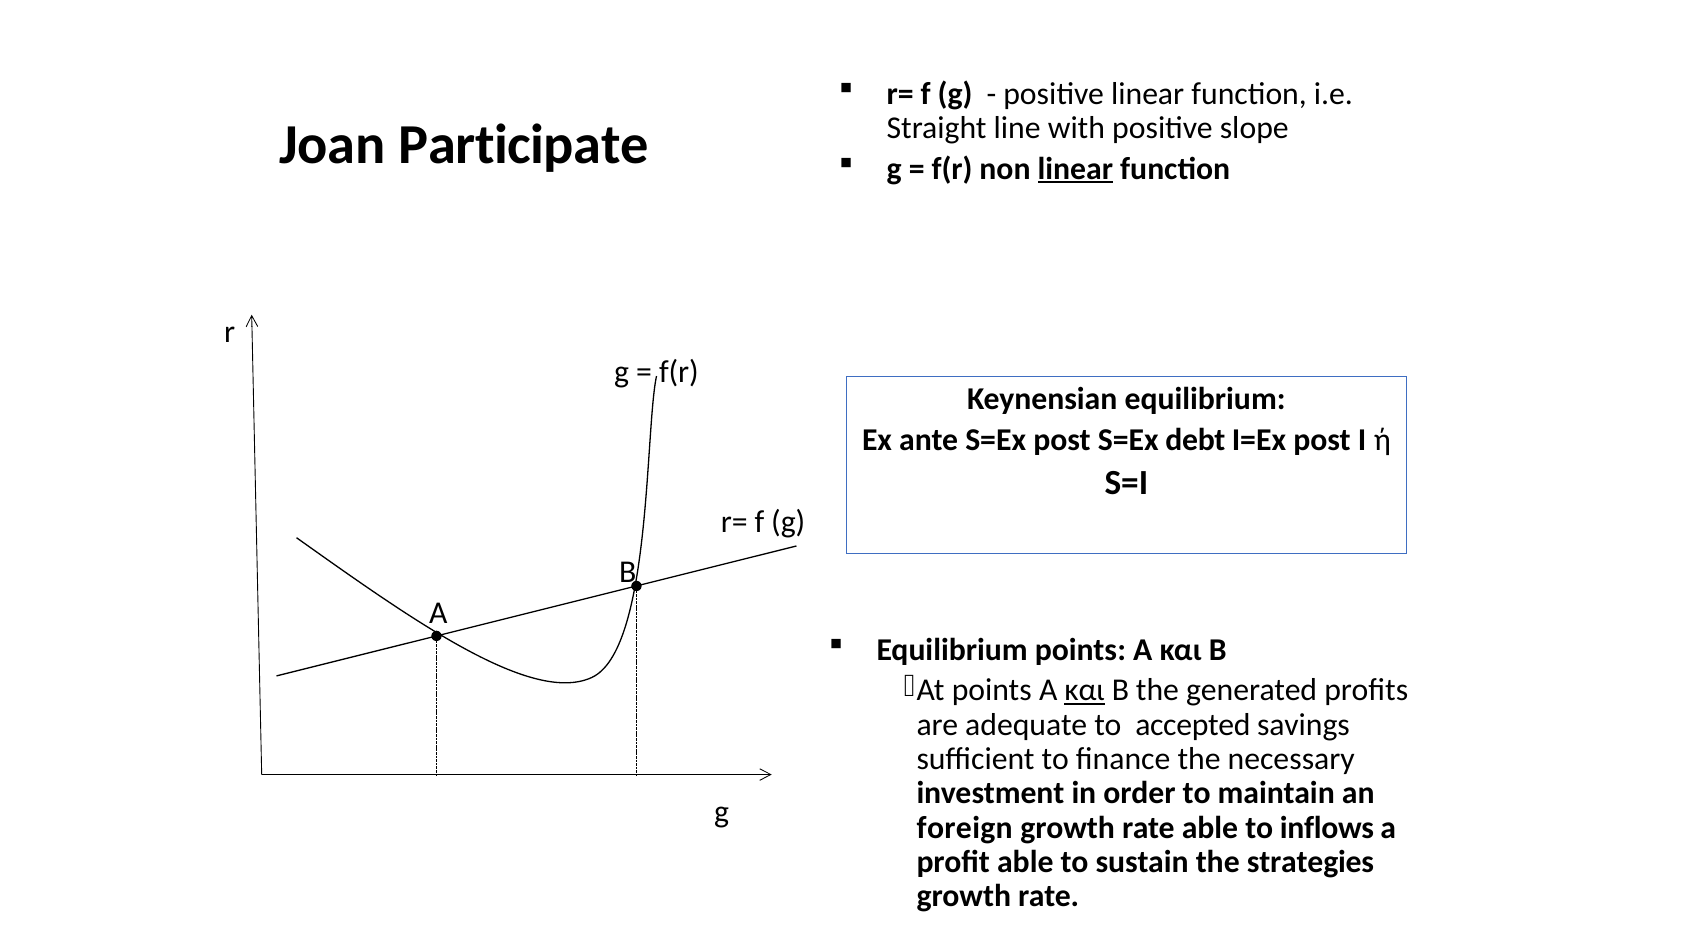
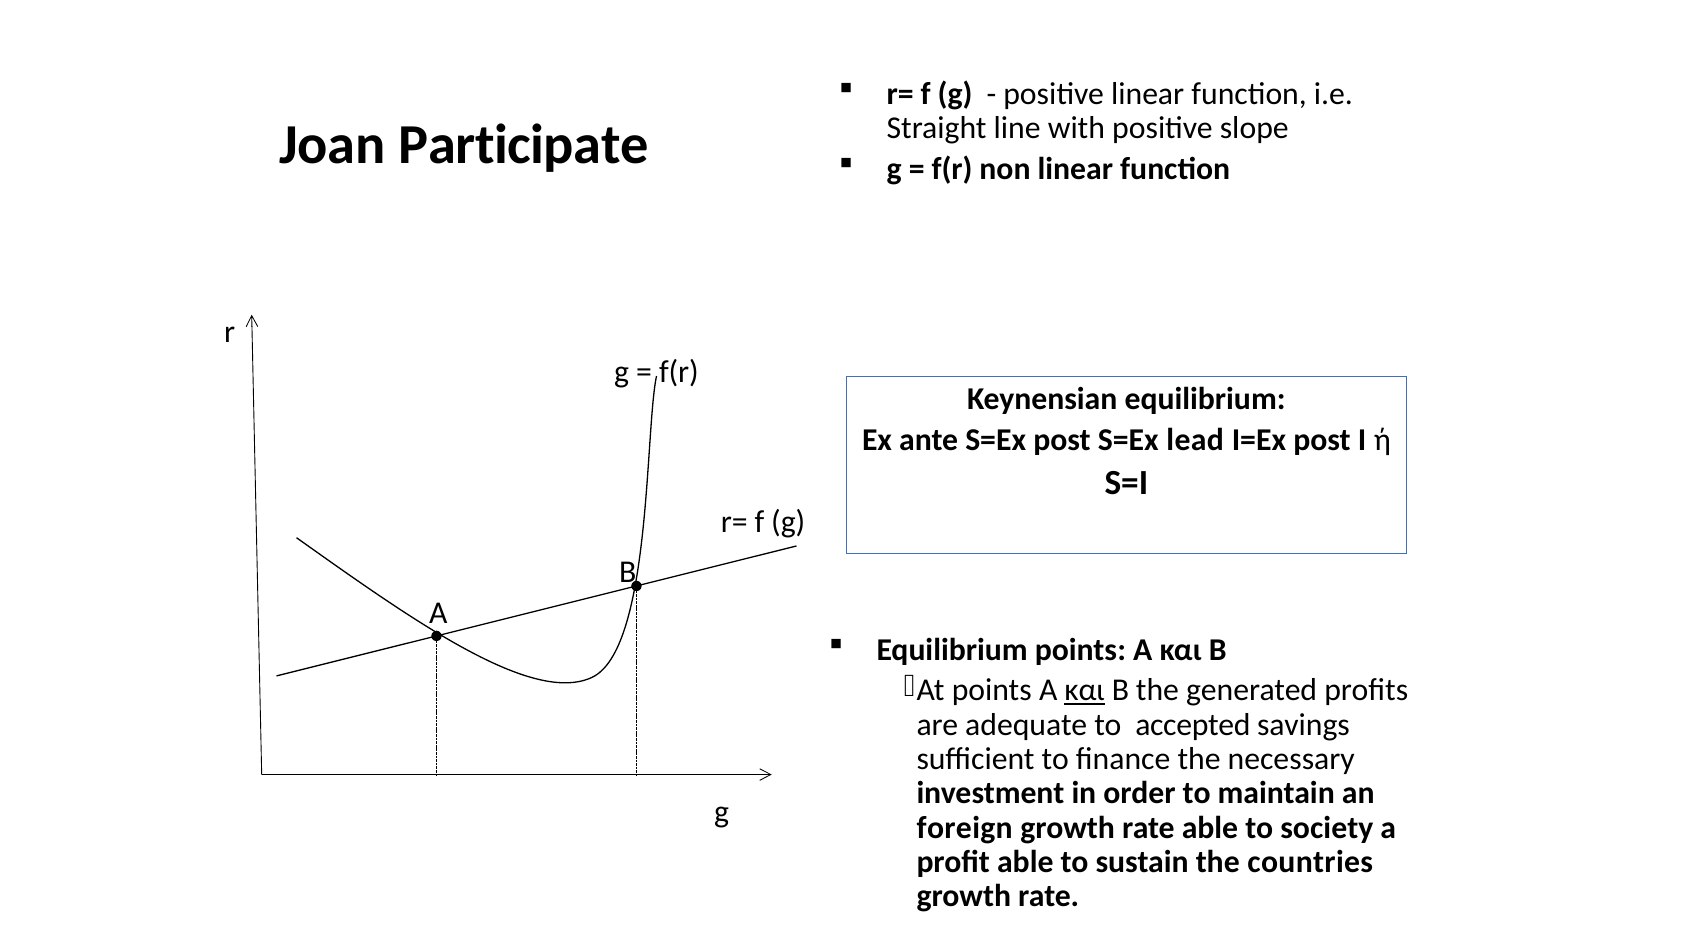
linear underline: present -> none (1075, 169)
debt: debt -> lead (1195, 440)
inflows: inflows -> society (1327, 828)
strategies: strategies -> countries (1310, 862)
